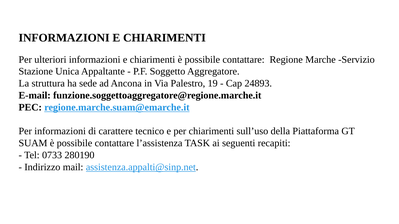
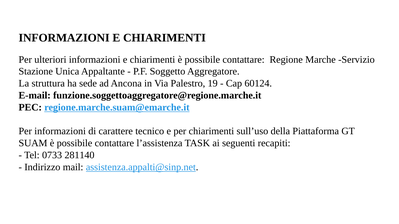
24893: 24893 -> 60124 (258, 84)
280190: 280190 -> 281140 (80, 155)
